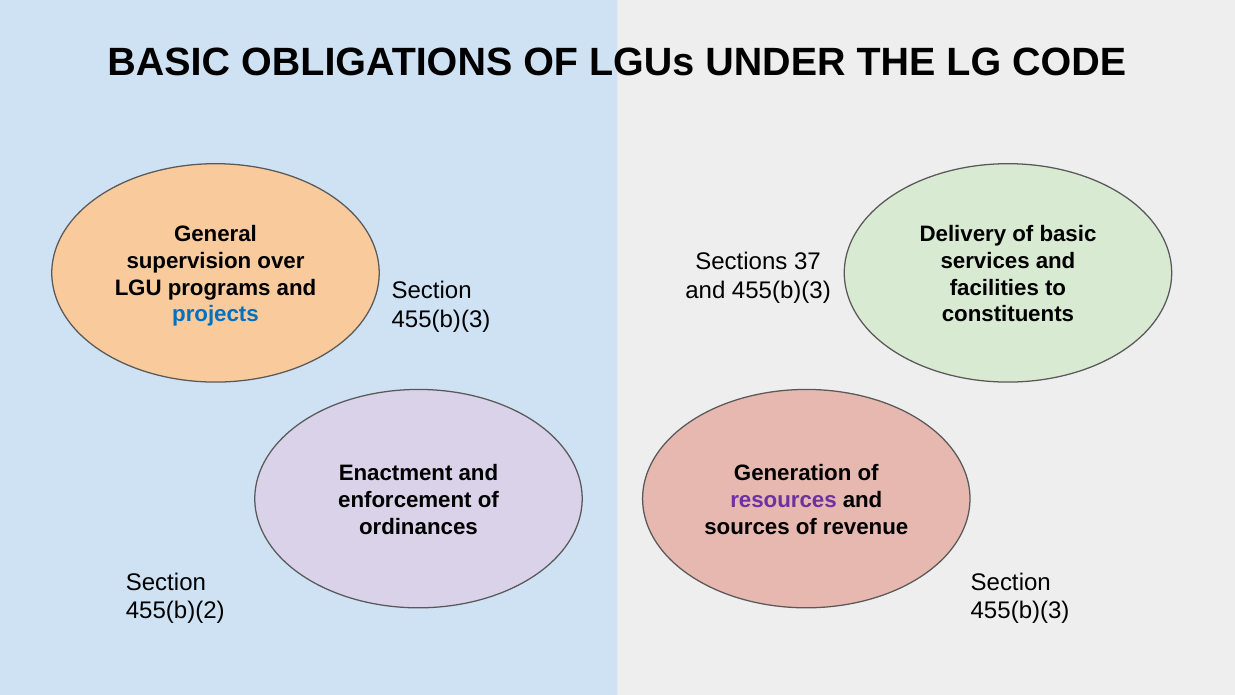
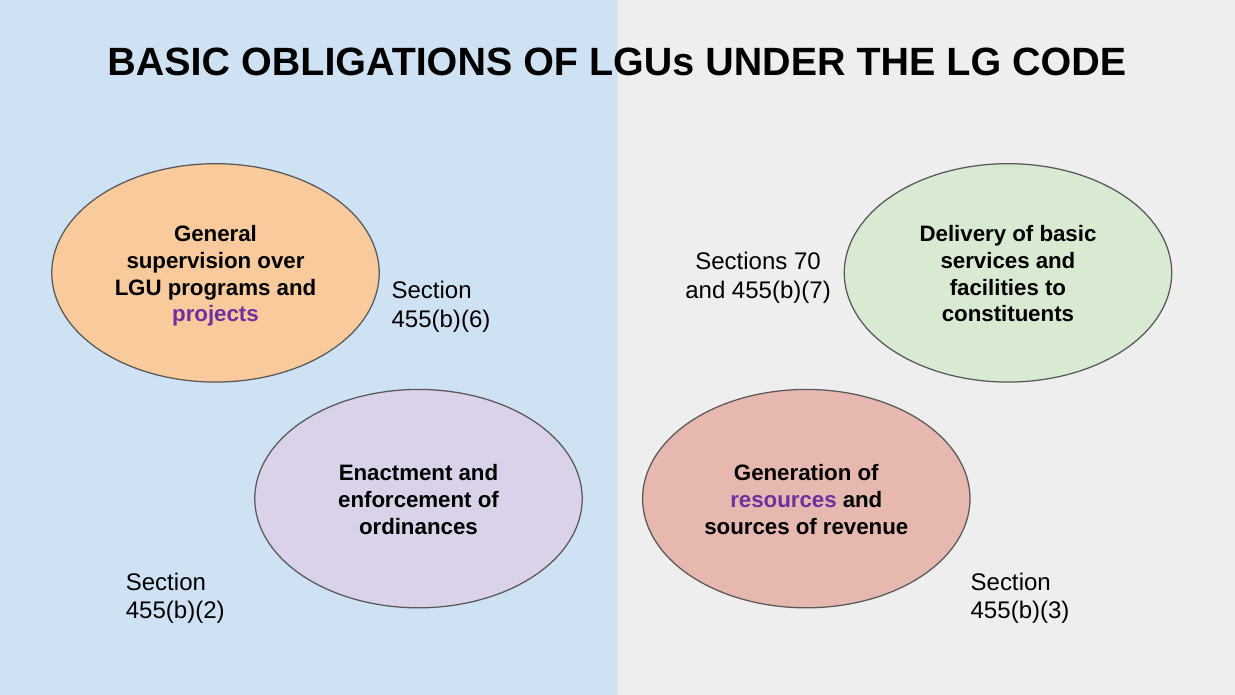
37: 37 -> 70 (807, 262)
and 455(b)(3: 455(b)(3 -> 455(b)(7 (781, 291)
projects colour: blue -> purple (216, 314)
455(b)(3: 455(b)(3 -> 455(b)(6 (441, 320)
